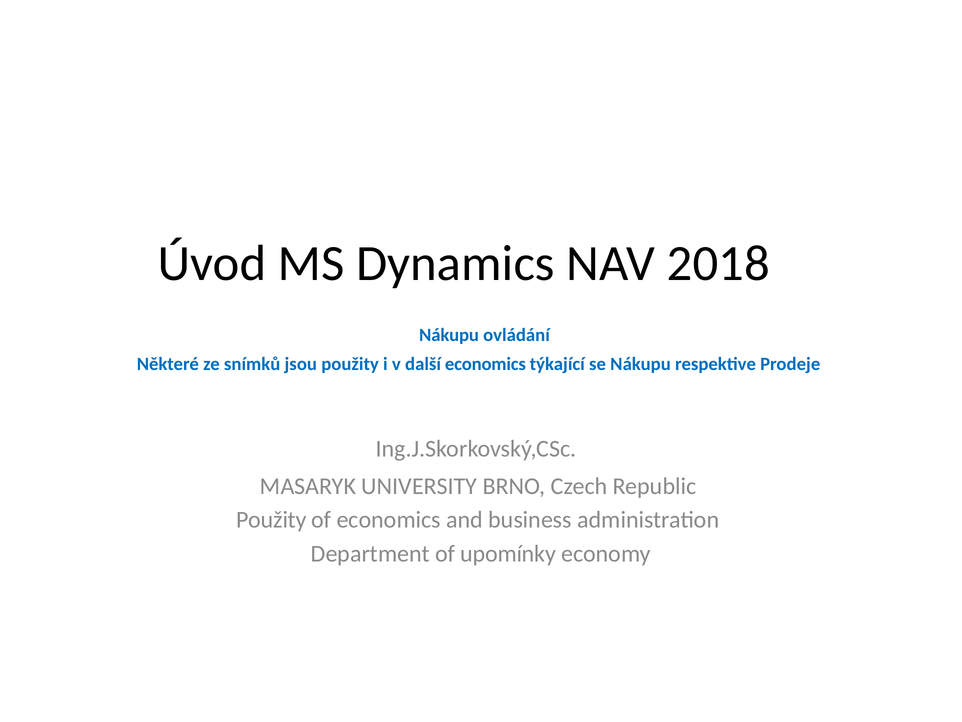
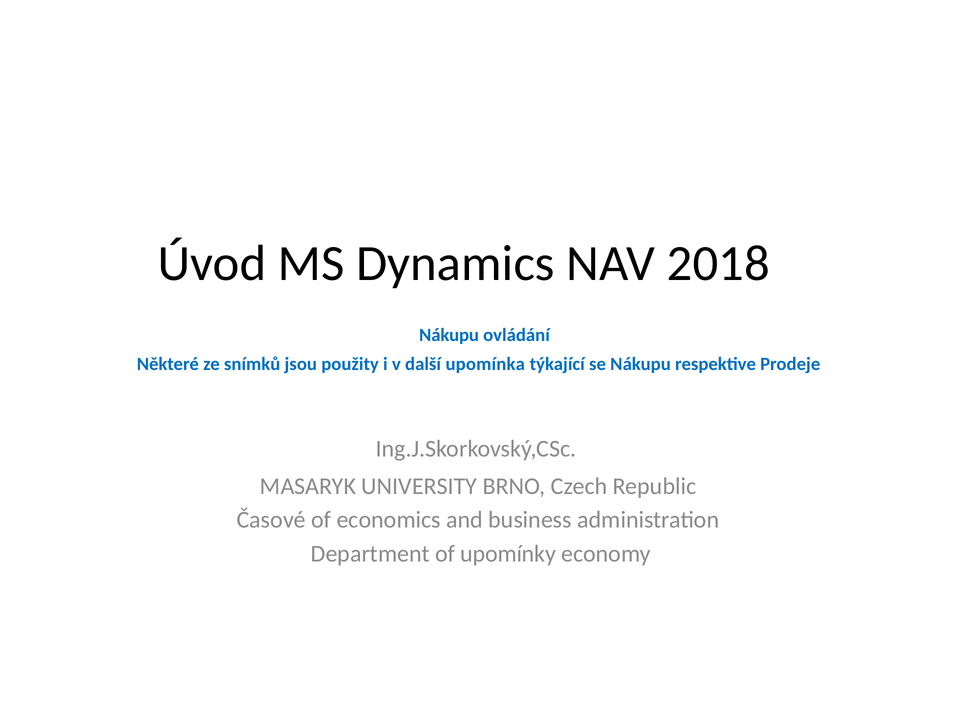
další economics: economics -> upomínka (485, 364)
Použity: Použity -> Časové (271, 520)
